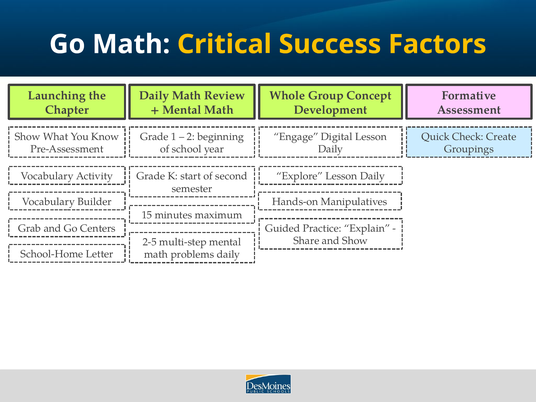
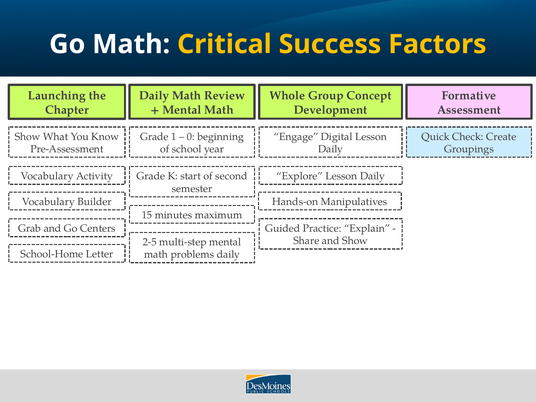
2: 2 -> 0 (191, 137)
